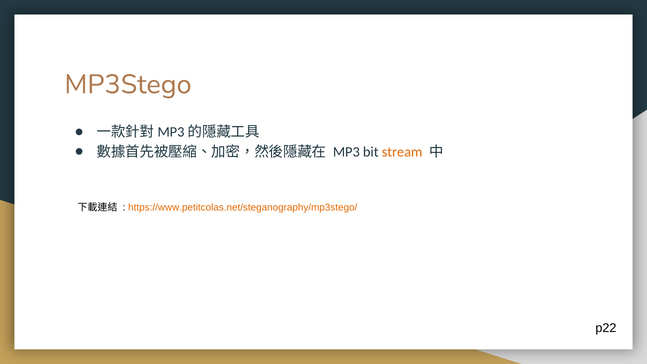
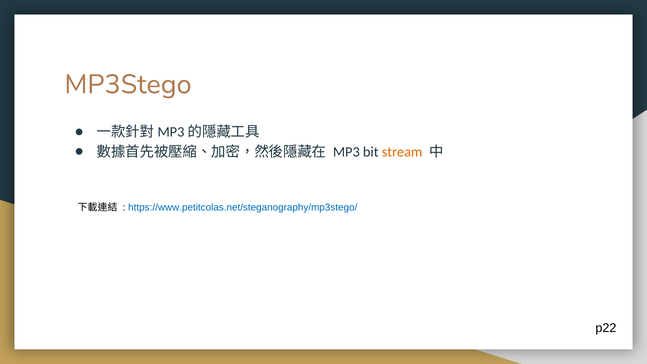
https://www.petitcolas.net/steganography/mp3stego/ colour: orange -> blue (243, 208)
